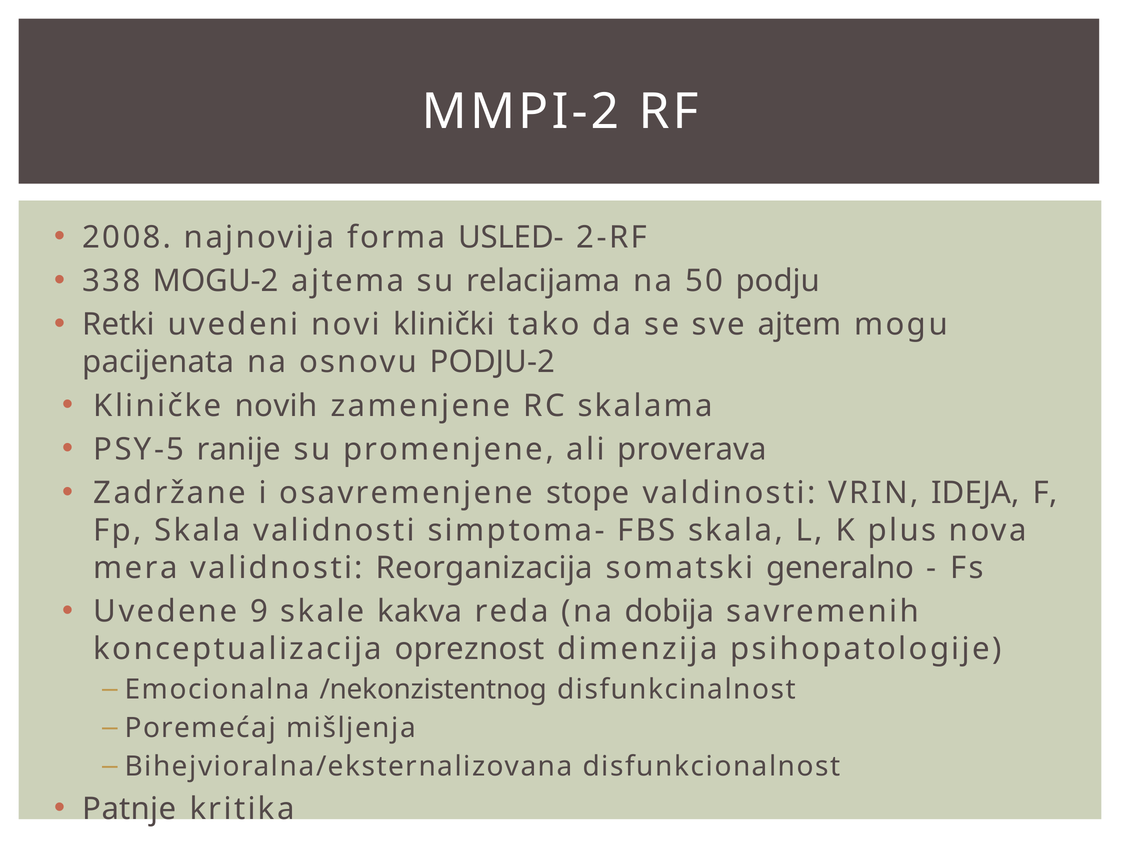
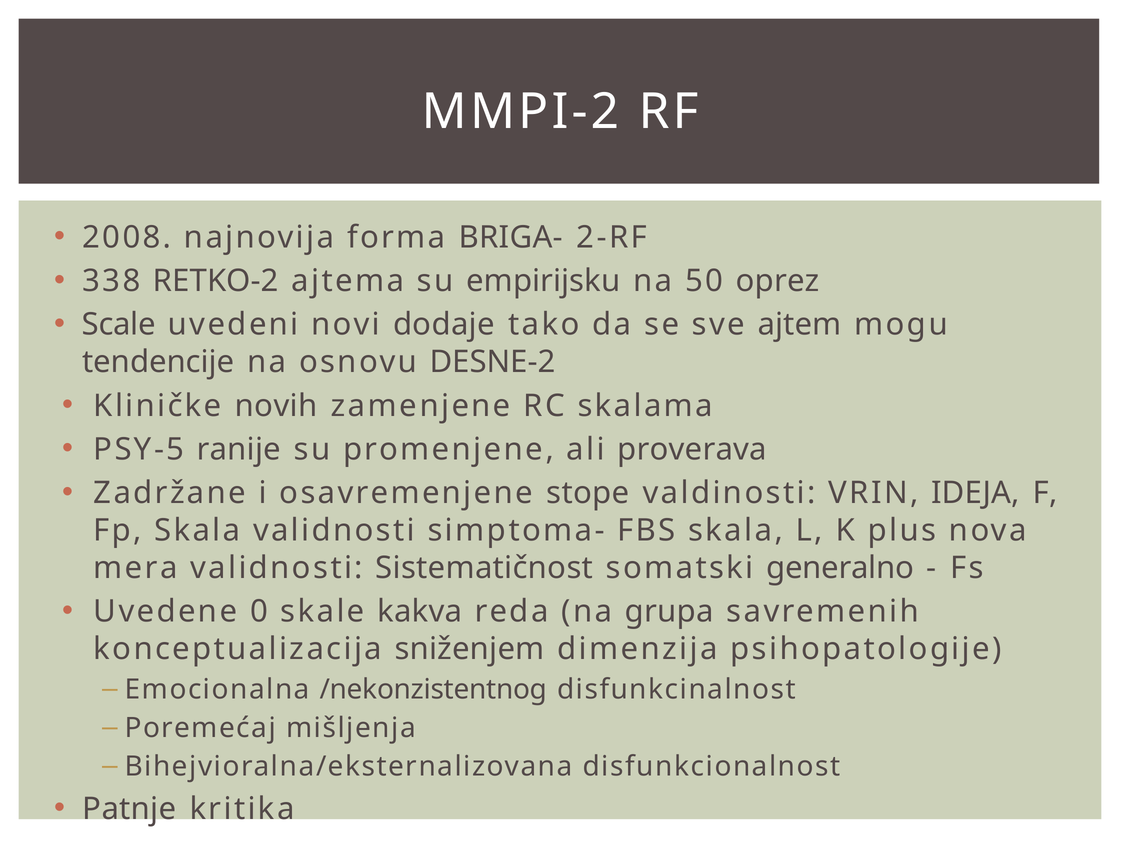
USLED-: USLED- -> BRIGA- (511, 237)
MOGU-2: MOGU-2 -> RETKO-2 (216, 281)
relacijama: relacijama -> empirijsku (543, 281)
podju: podju -> oprez (778, 281)
Retki: Retki -> Scale (119, 325)
klinički: klinički -> dodaje (444, 325)
pacijenata: pacijenata -> tendencije (158, 362)
PODJU-2: PODJU-2 -> DESNE-2 (493, 362)
Reorganizacija: Reorganizacija -> Sistematičnost (484, 568)
9: 9 -> 0 (259, 611)
dobija: dobija -> grupa (669, 611)
opreznost: opreznost -> sniženjem (470, 649)
